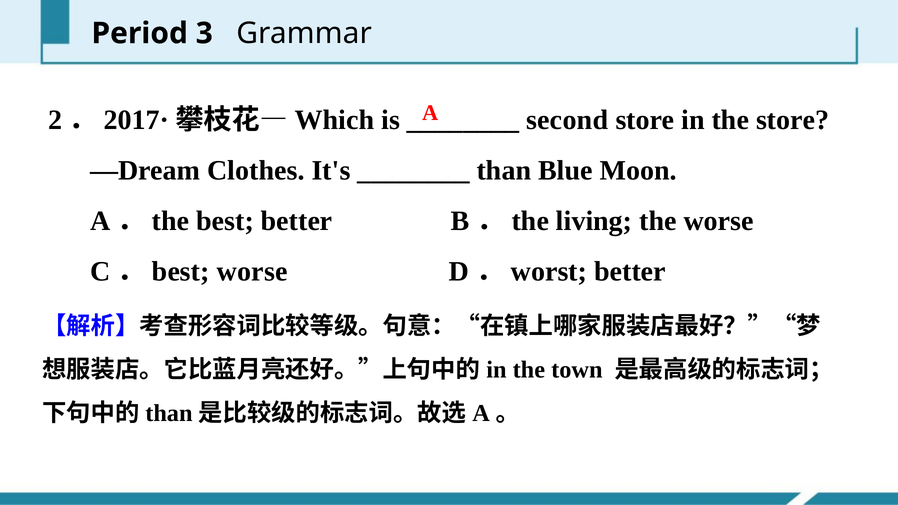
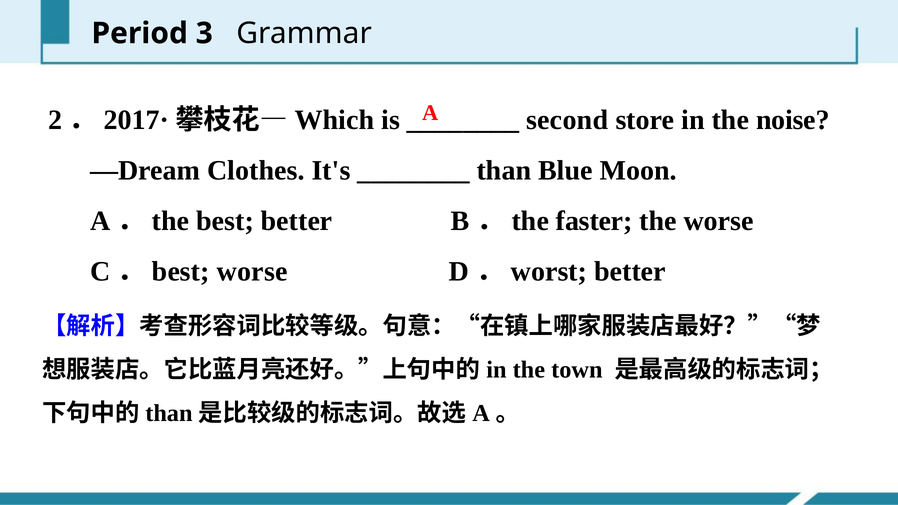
the store: store -> noise (793, 120)
living: living -> faster (594, 221)
